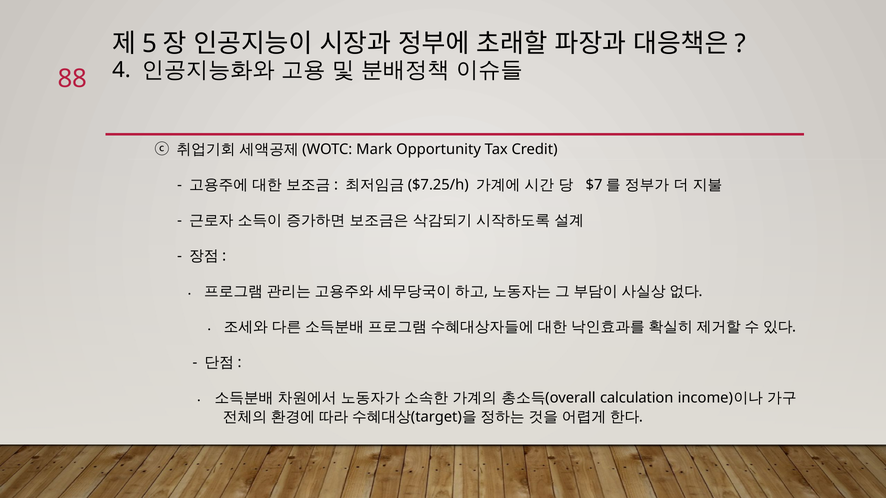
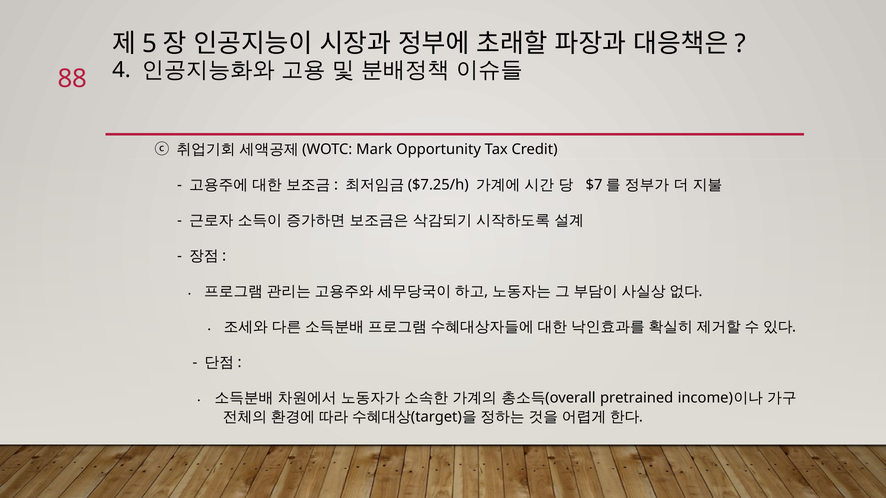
calculation: calculation -> pretrained (637, 398)
